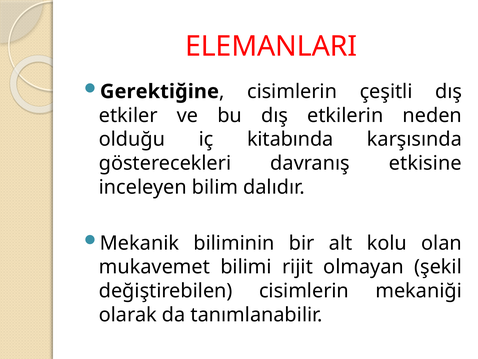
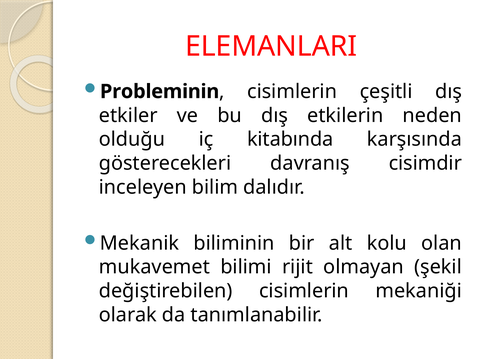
Gerektiğine: Gerektiğine -> Probleminin (160, 91)
etkisine: etkisine -> cisimdir (425, 163)
